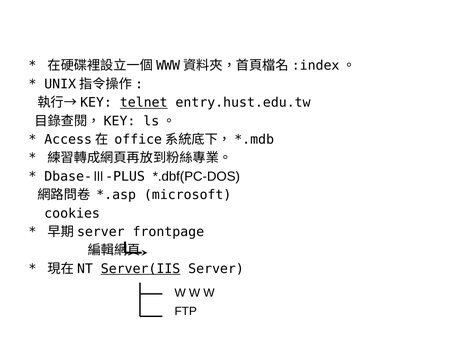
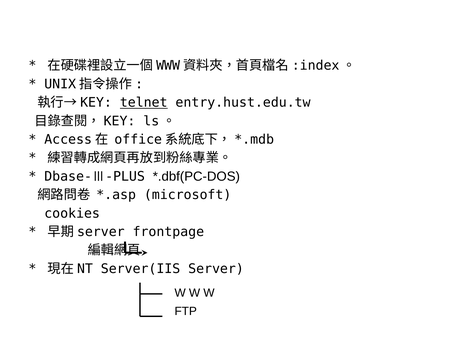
Server(IIS underline: present -> none (141, 268)
